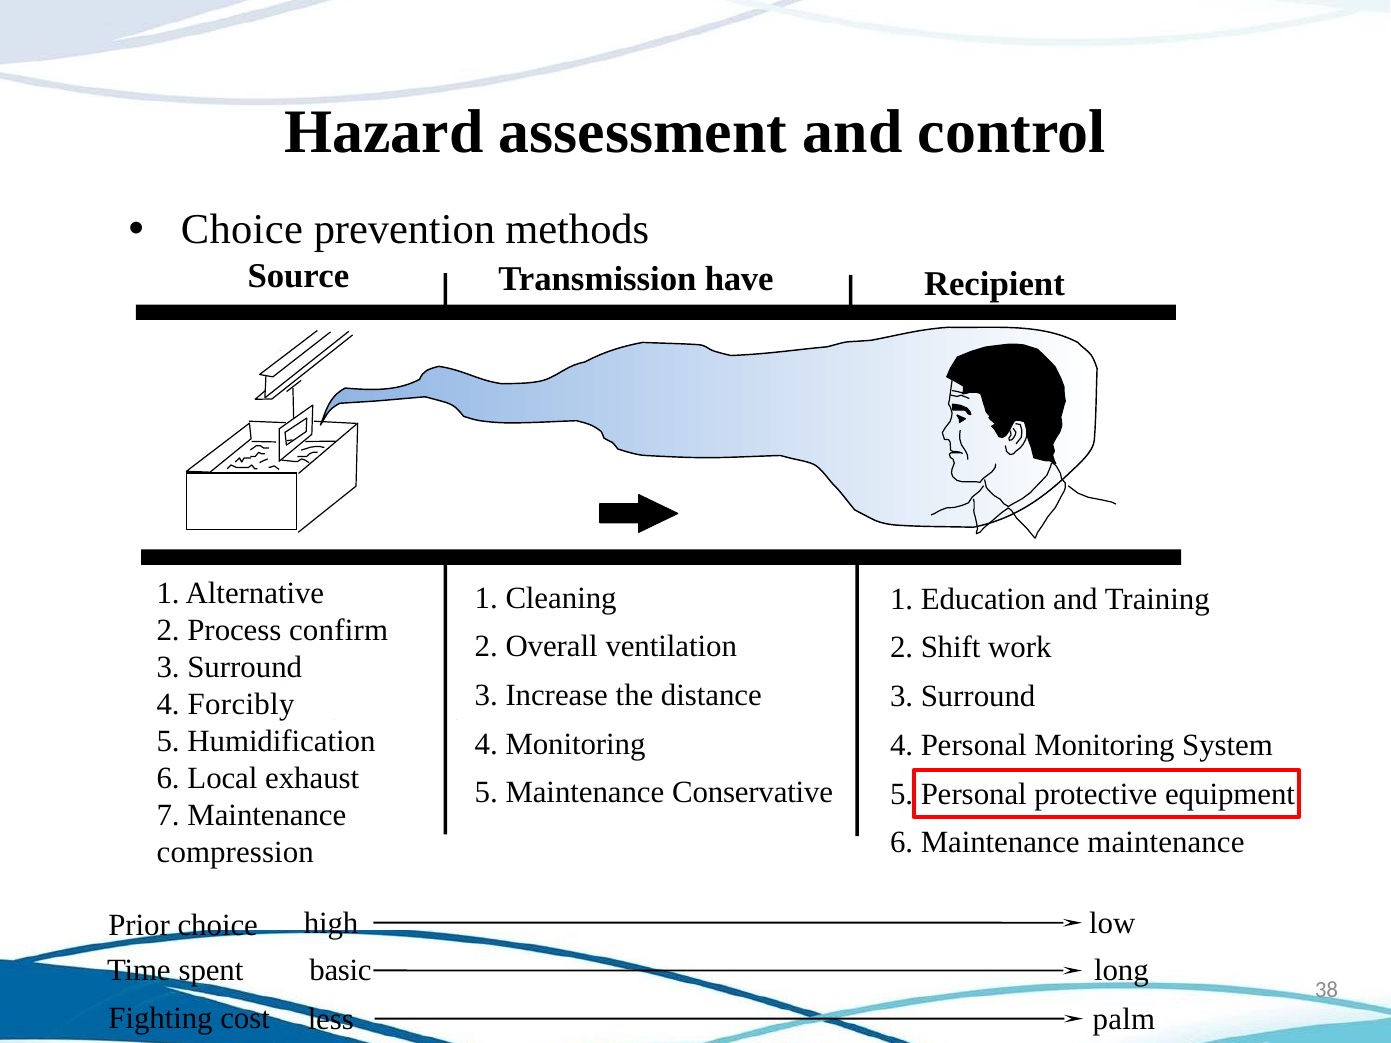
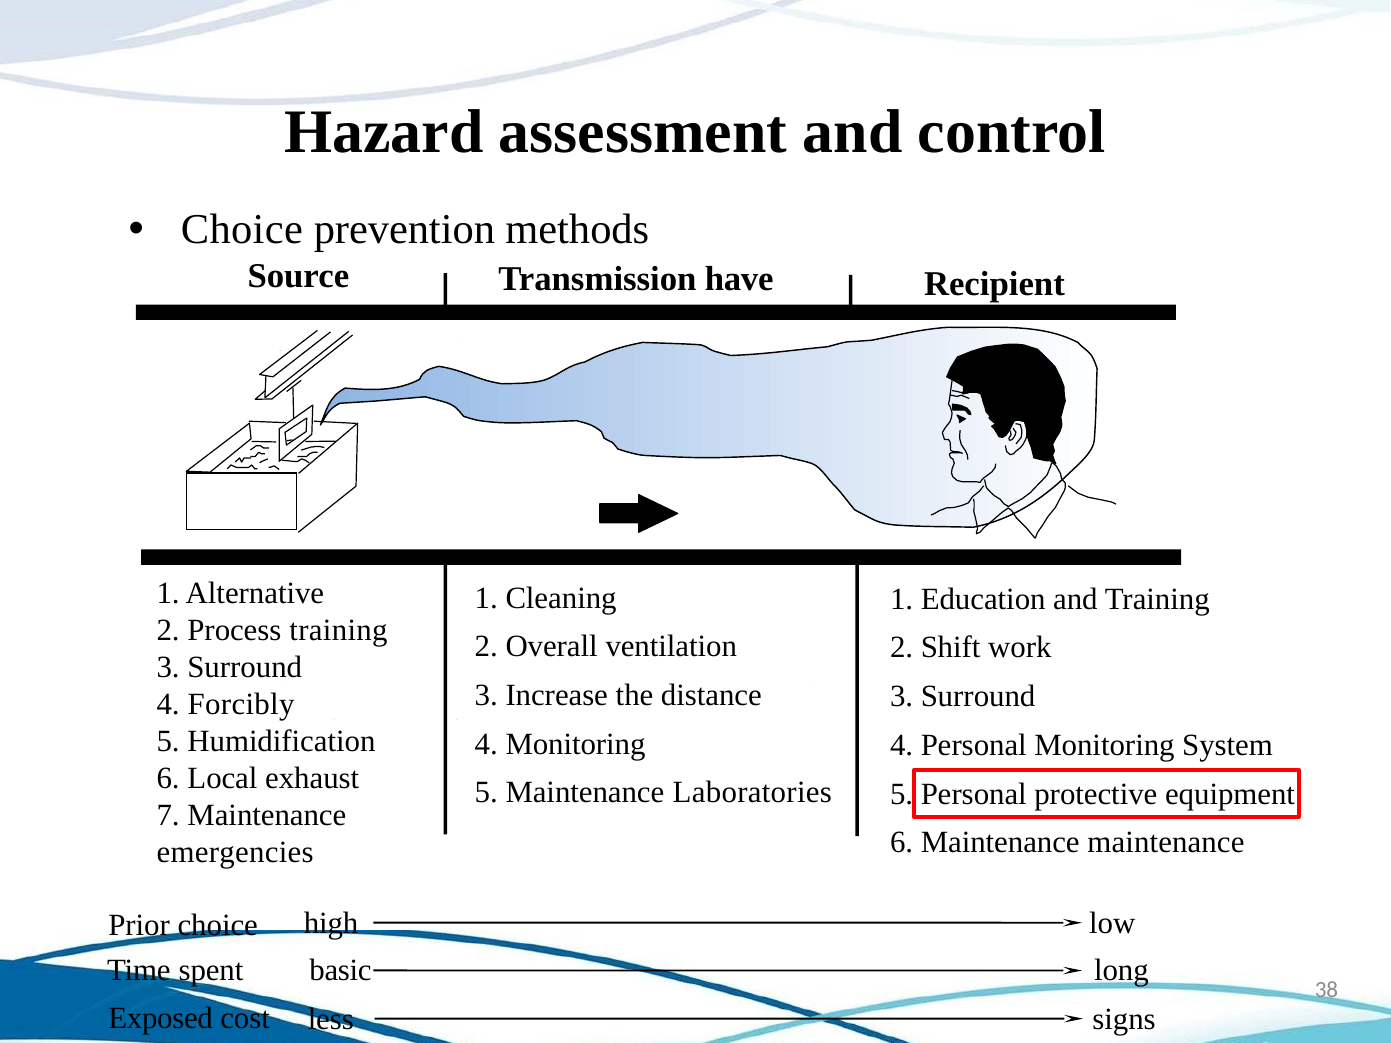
Process confirm: confirm -> training (339, 630)
Conservative: Conservative -> Laboratories (752, 793)
compression: compression -> emergencies (235, 853)
Fighting: Fighting -> Exposed (161, 1018)
palm: palm -> signs (1124, 1020)
